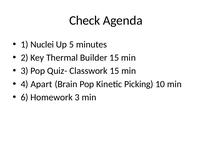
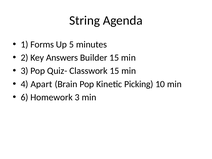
Check: Check -> String (85, 21)
Nuclei: Nuclei -> Forms (42, 44)
Thermal: Thermal -> Answers (62, 58)
